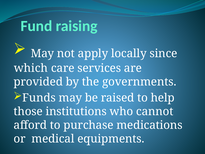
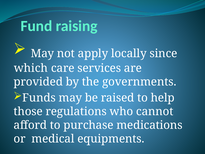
institutions: institutions -> regulations (76, 111)
